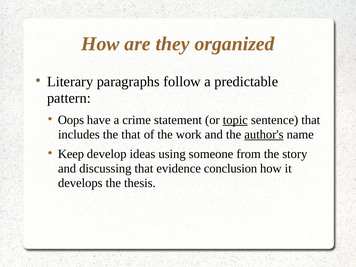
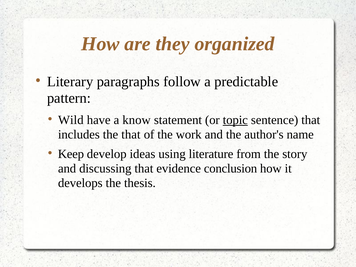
Oops: Oops -> Wild (71, 120)
crime: crime -> know (137, 120)
author's underline: present -> none (264, 134)
someone: someone -> literature (211, 154)
